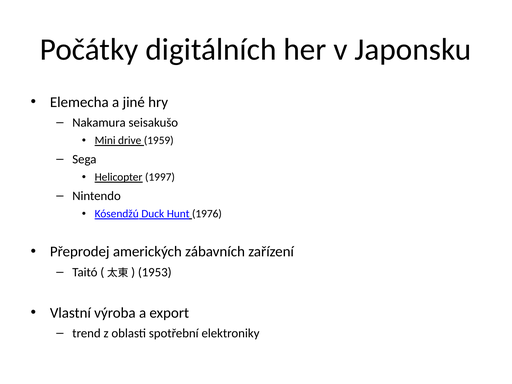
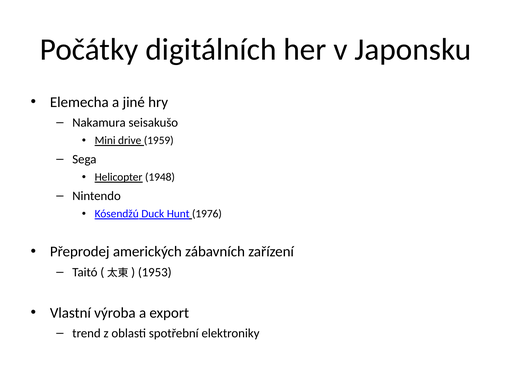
1997: 1997 -> 1948 (160, 177)
